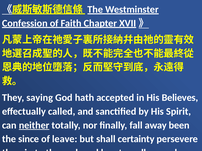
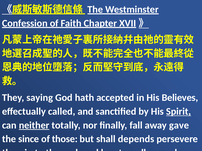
Spirit underline: none -> present (179, 112)
been: been -> gave (179, 126)
leave: leave -> those (65, 139)
certainty: certainty -> depends (136, 139)
